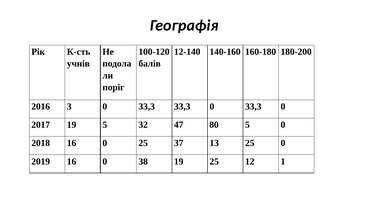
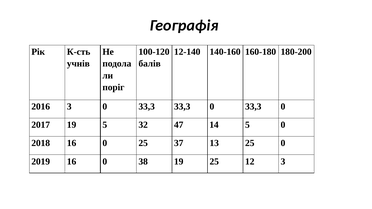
80: 80 -> 14 (214, 125)
12 1: 1 -> 3 (283, 162)
